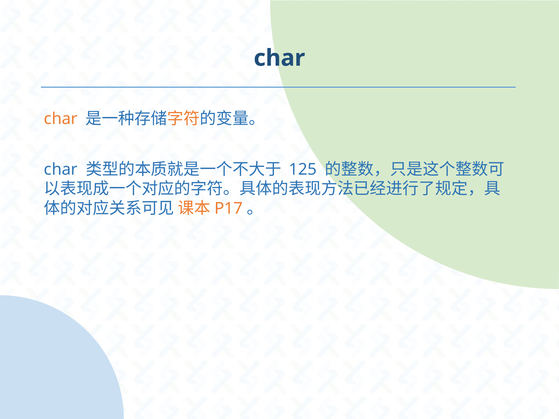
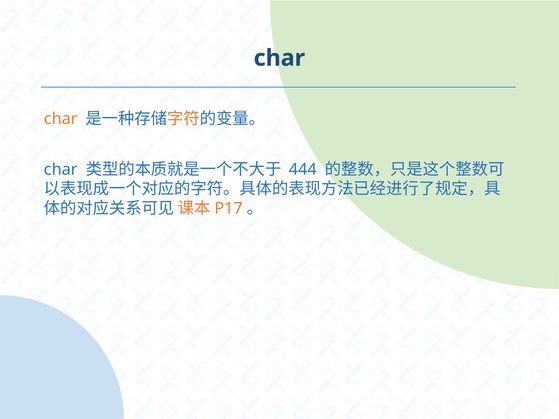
125: 125 -> 444 (303, 169)
